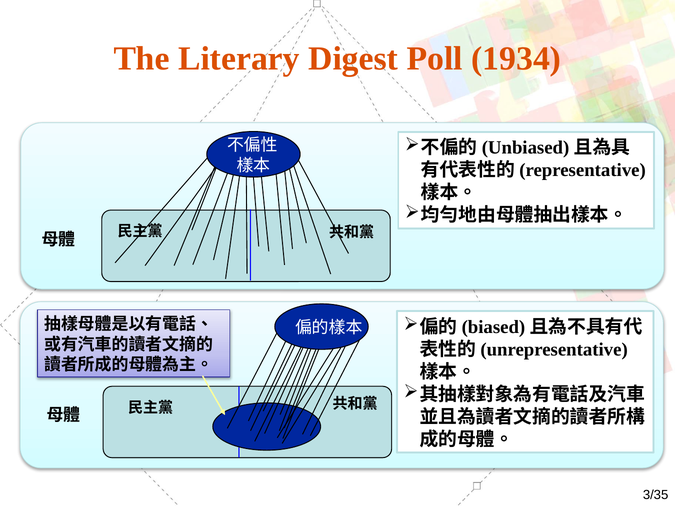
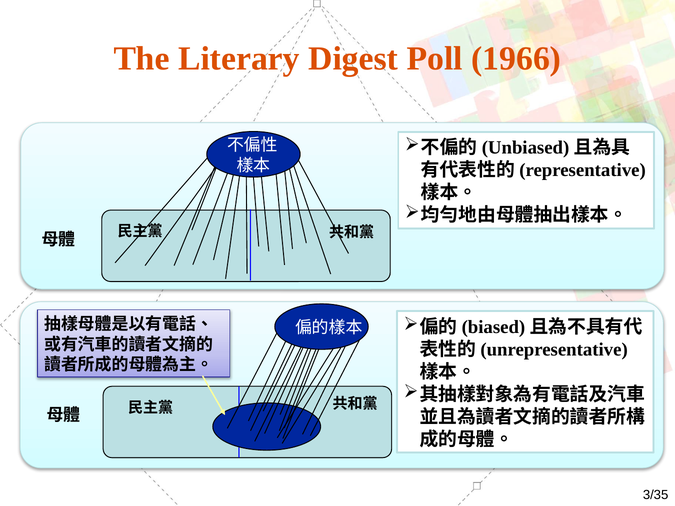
1934: 1934 -> 1966 (516, 59)
